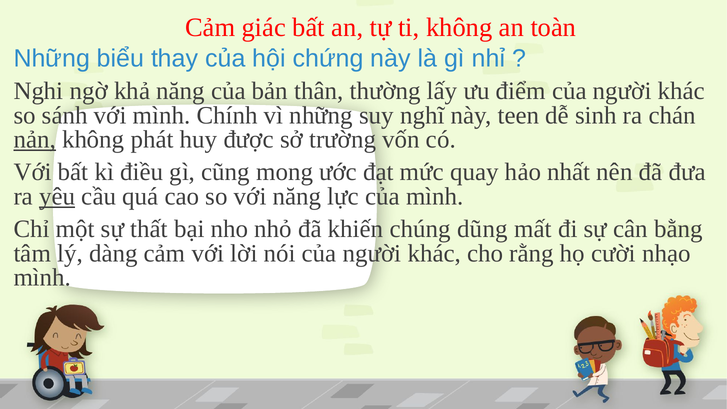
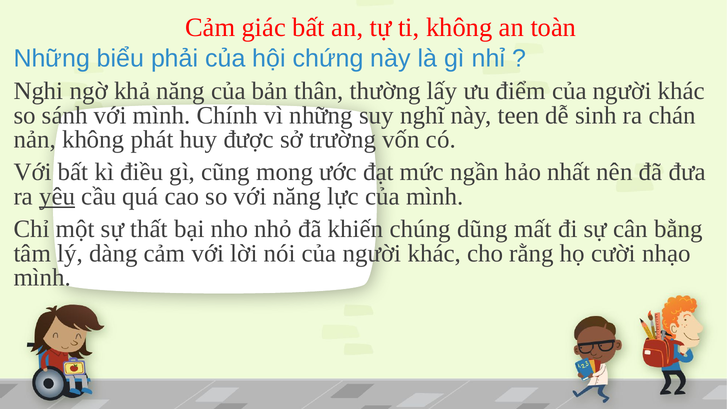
thay: thay -> phải (175, 59)
nản underline: present -> none (35, 140)
quay: quay -> ngần (475, 172)
